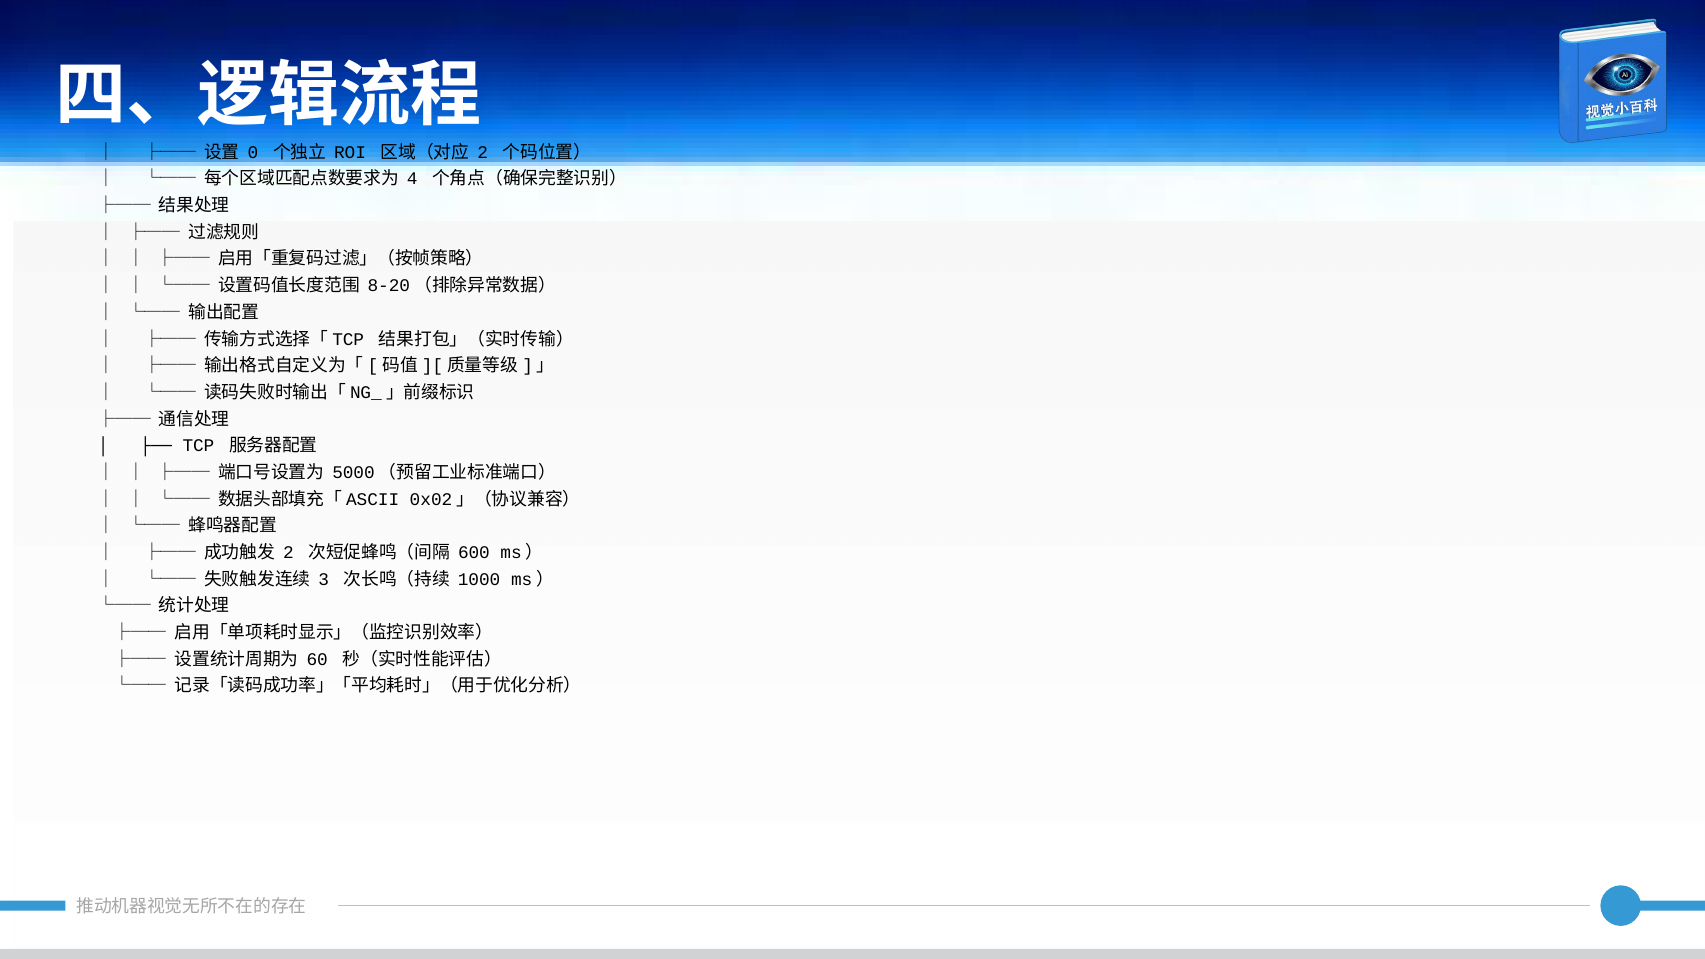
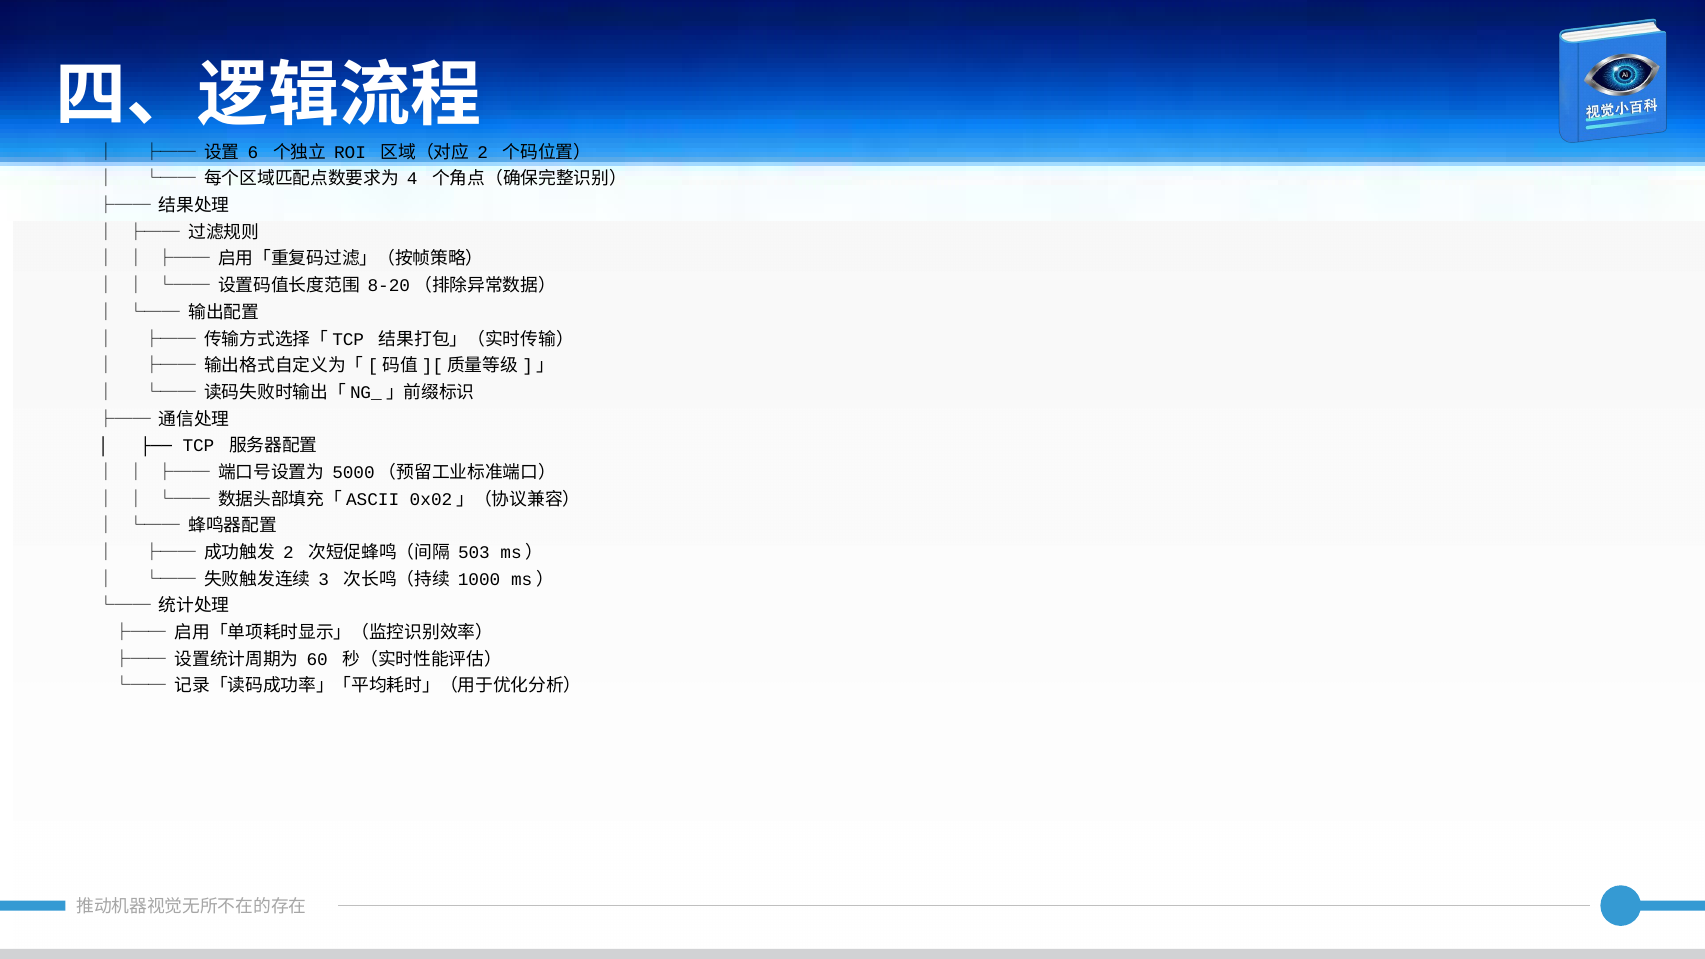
0: 0 -> 6 (253, 152)
600: 600 -> 503 (474, 553)
